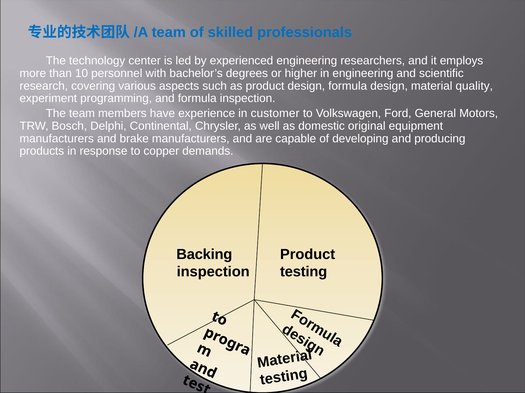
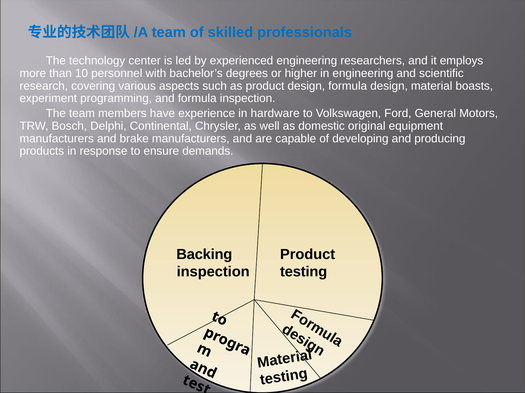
quality: quality -> boasts (474, 86)
customer: customer -> hardware (275, 114)
copper: copper -> ensure (161, 151)
